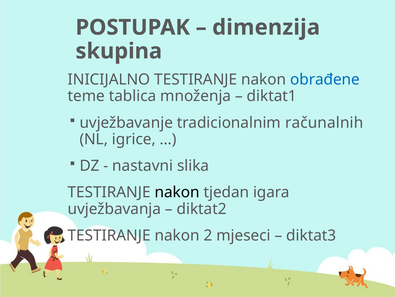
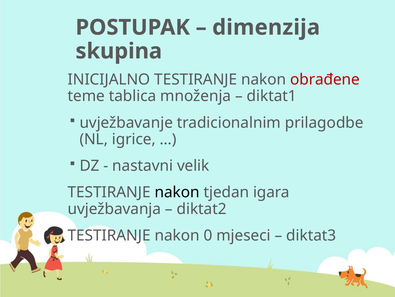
obrađene colour: blue -> red (325, 79)
računalnih: računalnih -> prilagodbe (324, 122)
slika: slika -> velik (193, 165)
2: 2 -> 0 (208, 235)
